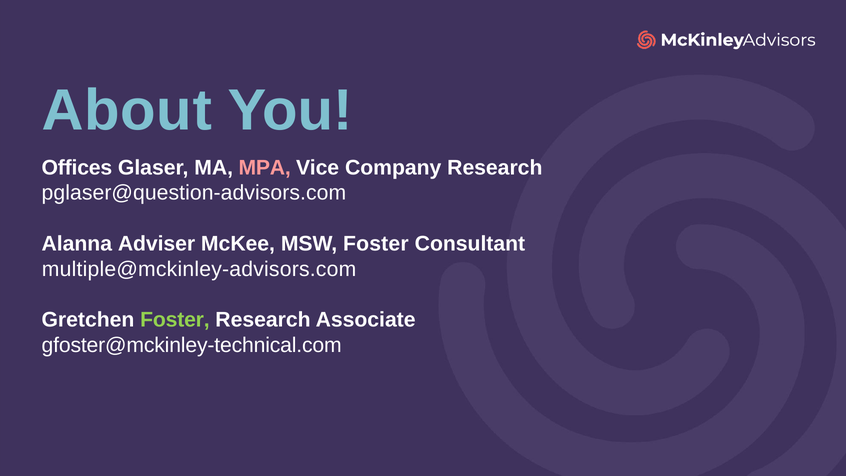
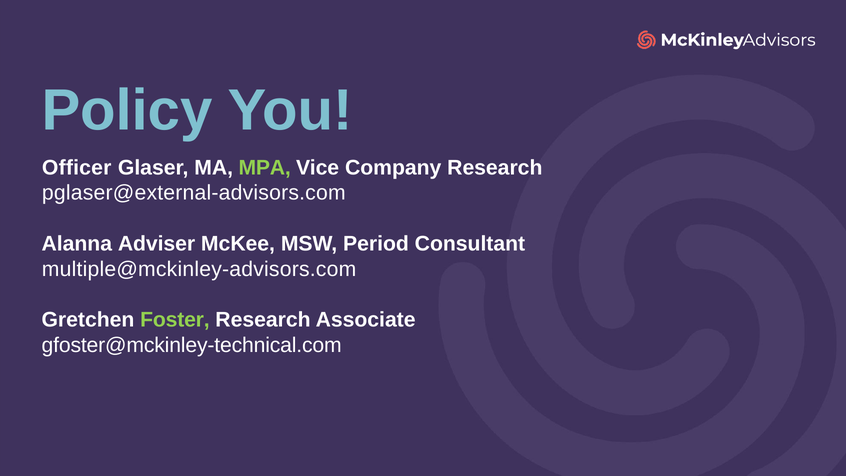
About: About -> Policy (127, 110)
Offices: Offices -> Officer (77, 168)
MPA colour: pink -> light green (265, 168)
pglaser@question-advisors.com: pglaser@question-advisors.com -> pglaser@external-advisors.com (194, 193)
MSW Foster: Foster -> Period (376, 244)
